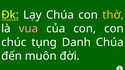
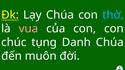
thờ colour: yellow -> light blue (113, 15)
